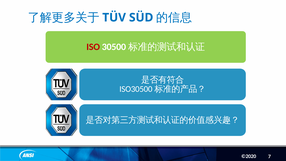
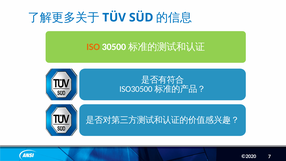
ISO colour: red -> orange (93, 47)
